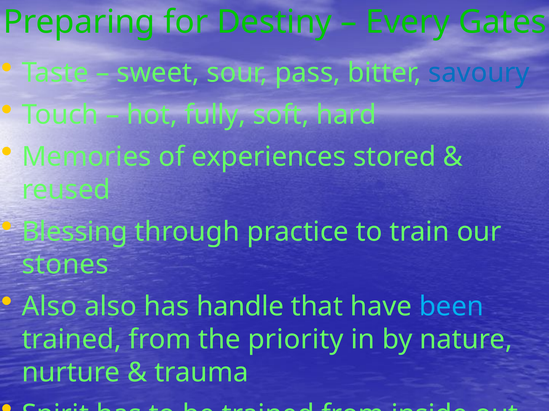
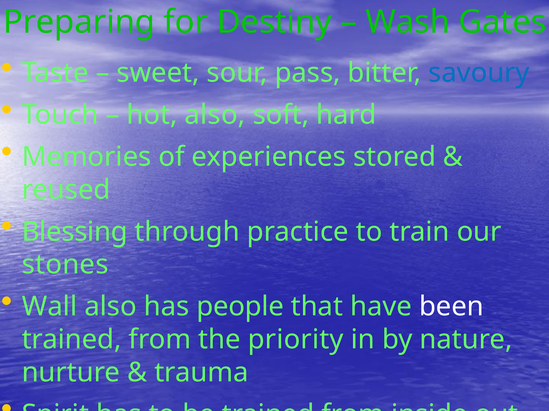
Every: Every -> Wash (408, 22)
hot fully: fully -> also (215, 115)
Also: Also -> Wall (49, 307)
handle: handle -> people (240, 307)
been colour: light blue -> white (451, 307)
